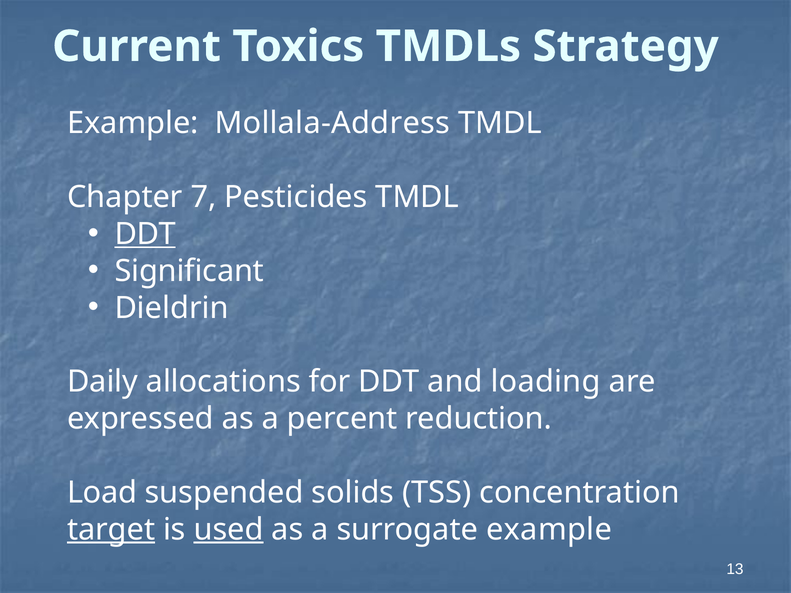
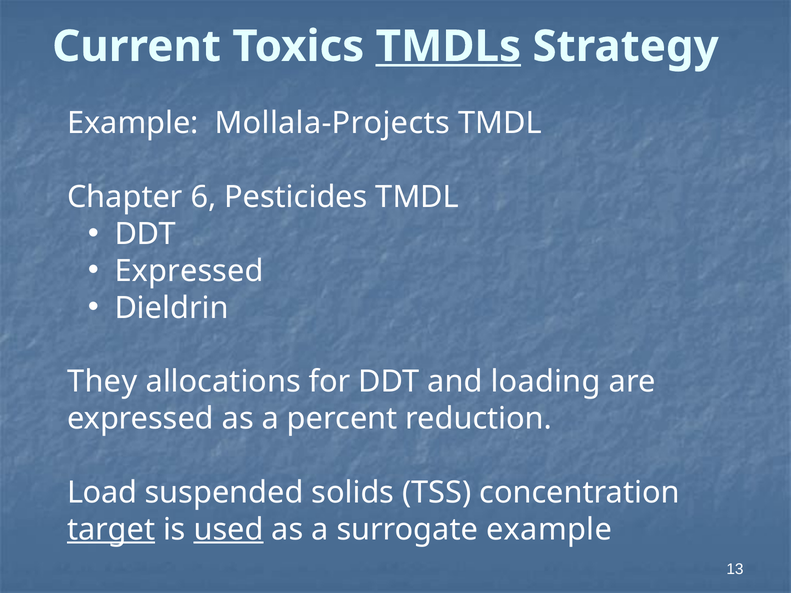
TMDLs underline: none -> present (448, 47)
Mollala-Address: Mollala-Address -> Mollala-Projects (332, 123)
7: 7 -> 6 (204, 197)
DDT underline: present -> none (145, 234)
Significant: Significant -> Expressed (189, 271)
Daily: Daily -> They (102, 382)
